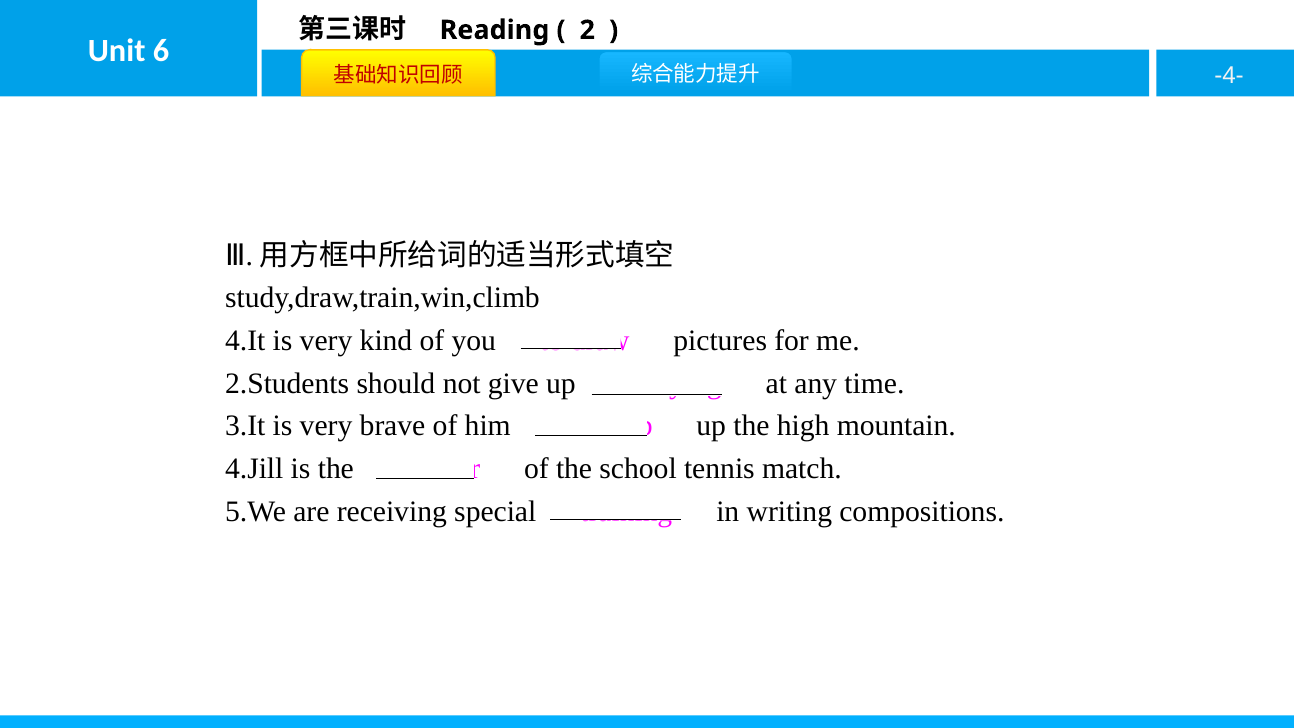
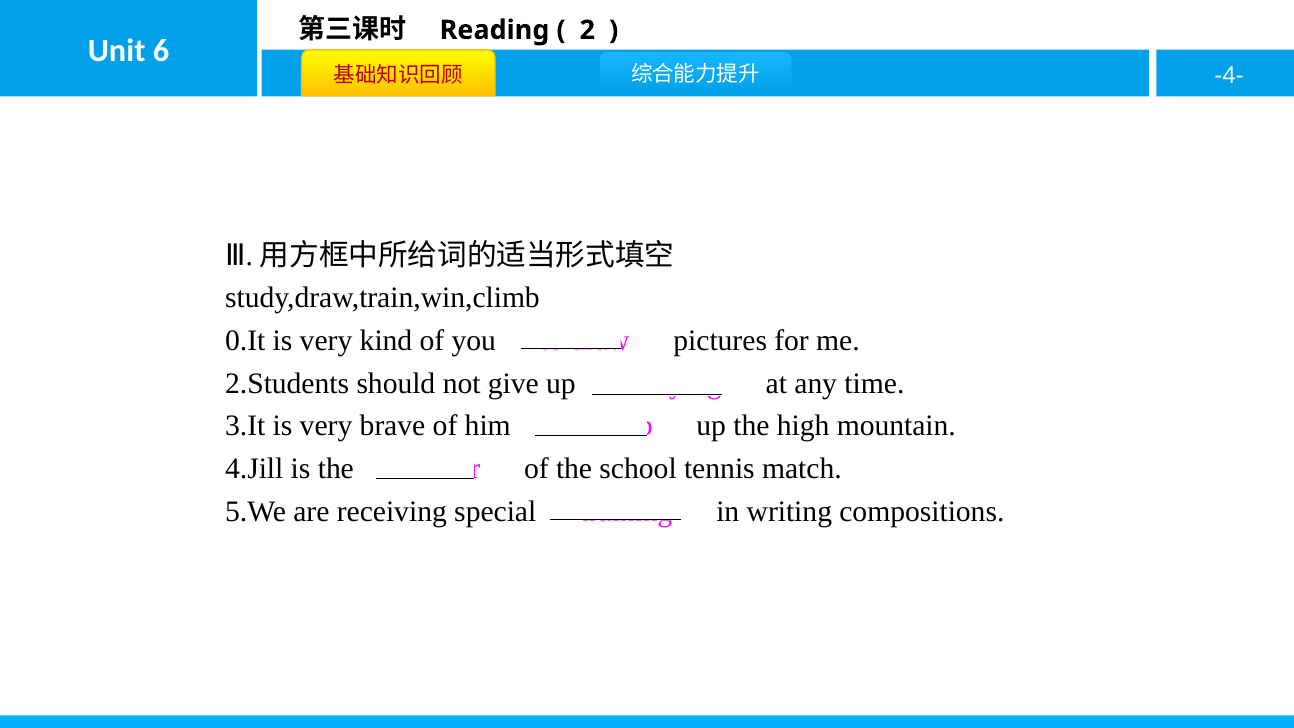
4.It: 4.It -> 0.It (245, 341)
